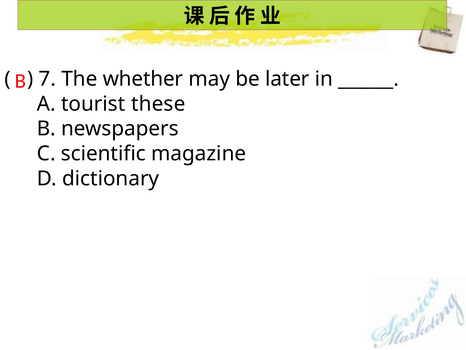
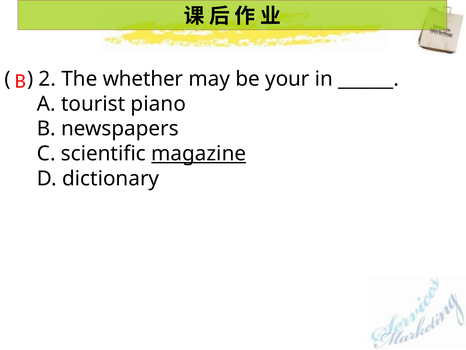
7: 7 -> 2 (47, 79)
later: later -> your (287, 79)
these: these -> piano (158, 104)
magazine underline: none -> present (199, 153)
